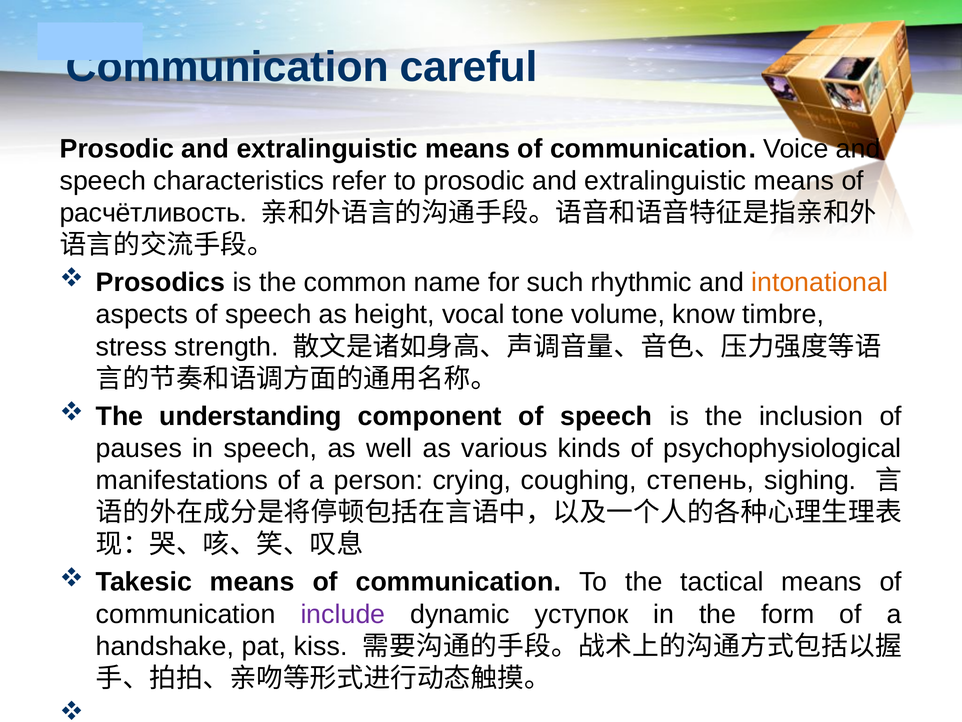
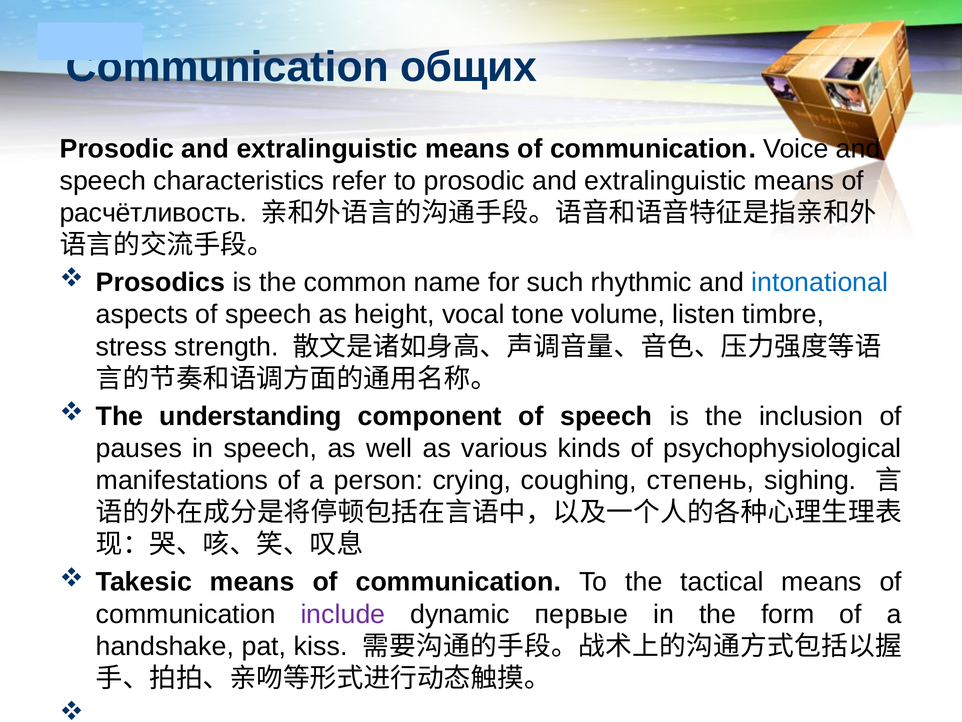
careful: careful -> общих (469, 67)
intonational colour: orange -> blue (820, 282)
know: know -> listen (704, 314)
уступок: уступок -> первые (582, 614)
